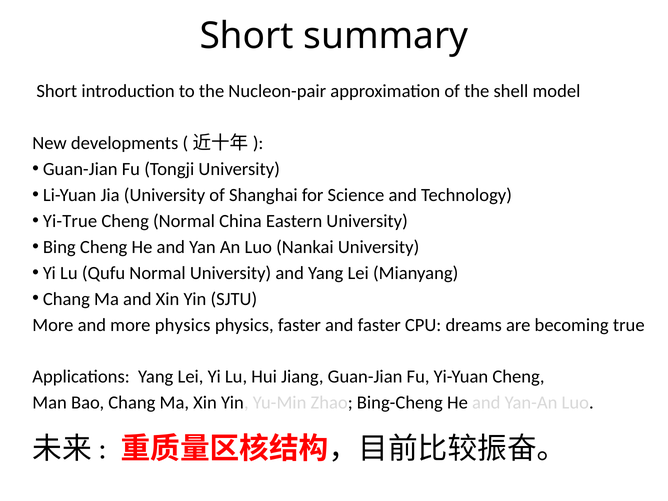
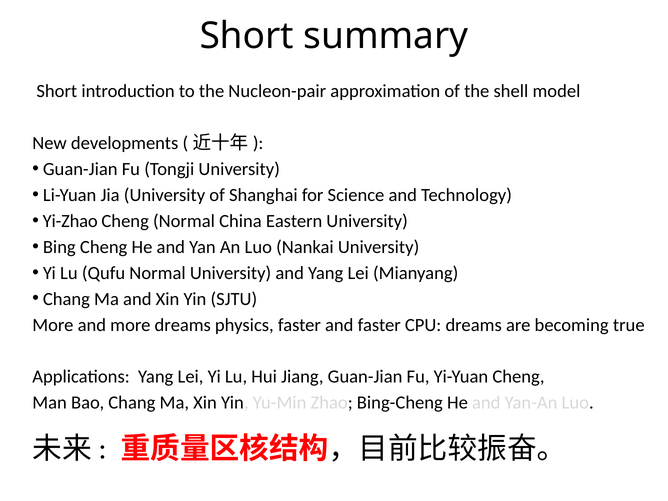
Yi-True: Yi-True -> Yi-Zhao (70, 221)
more physics: physics -> dreams (183, 325)
